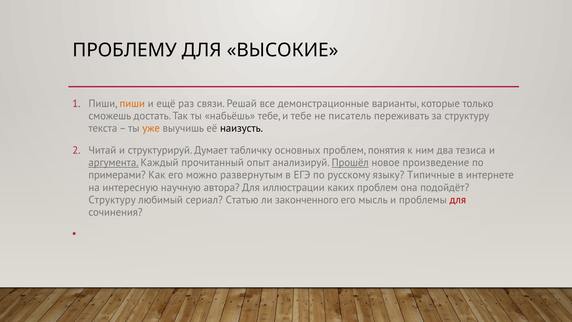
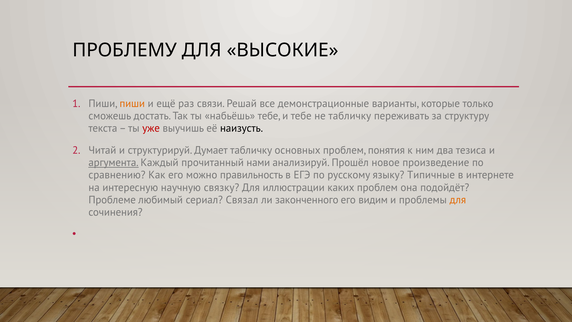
не писатель: писатель -> табличку (350, 116)
уже colour: orange -> red (151, 128)
опыт: опыт -> нами (258, 163)
Прошёл underline: present -> none (350, 163)
примерами: примерами -> сравнению (117, 175)
развернутым: развернутым -> правильность (252, 175)
автора: автора -> связку (221, 187)
Структуру: Структуру -> Проблеме (112, 200)
Статью: Статью -> Связал (242, 200)
мысль: мысль -> видим (373, 200)
для colour: red -> orange (458, 200)
